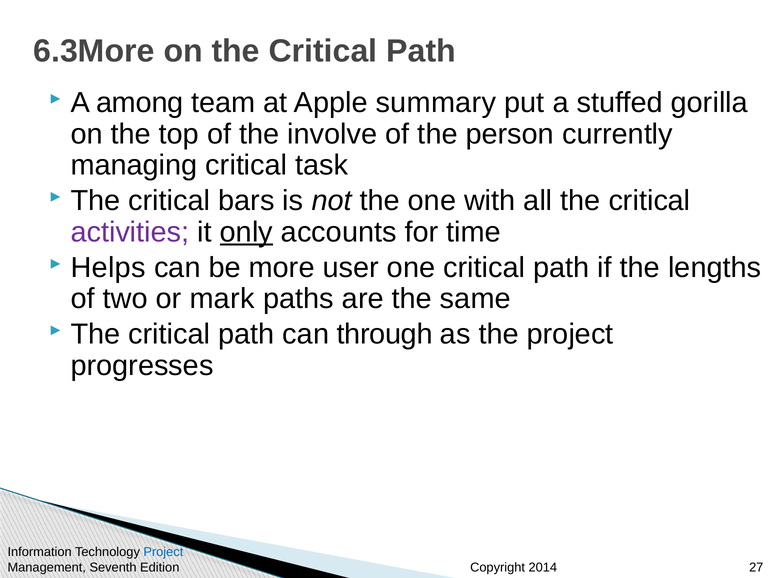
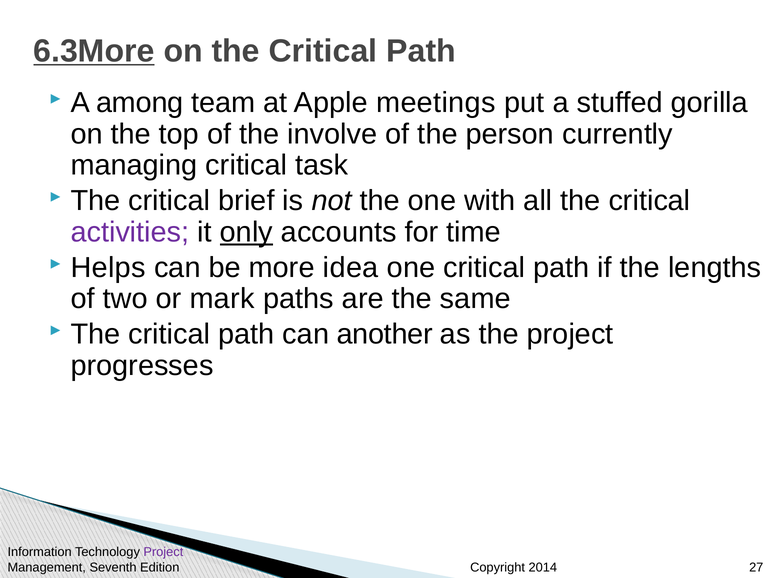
6.3More underline: none -> present (94, 51)
summary: summary -> meetings (436, 103)
bars: bars -> brief (246, 201)
user: user -> idea (351, 268)
through: through -> another (385, 335)
Project colour: blue -> purple (163, 552)
